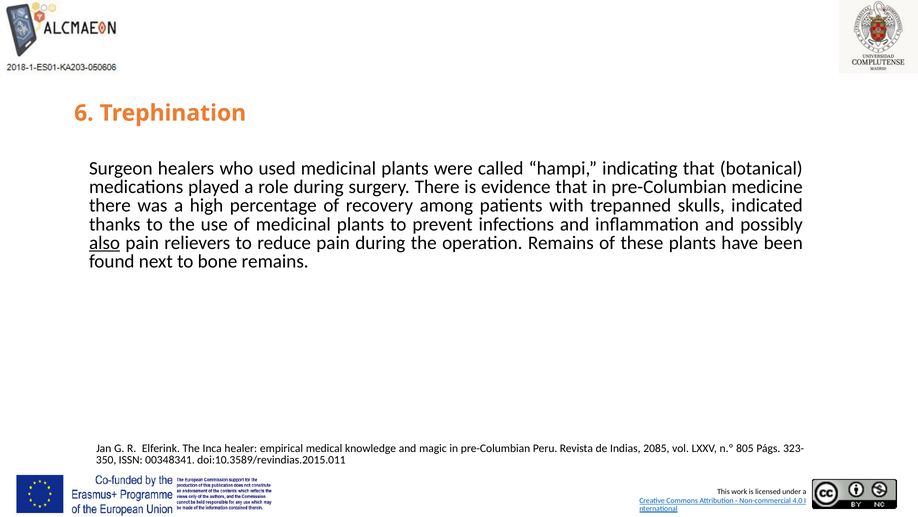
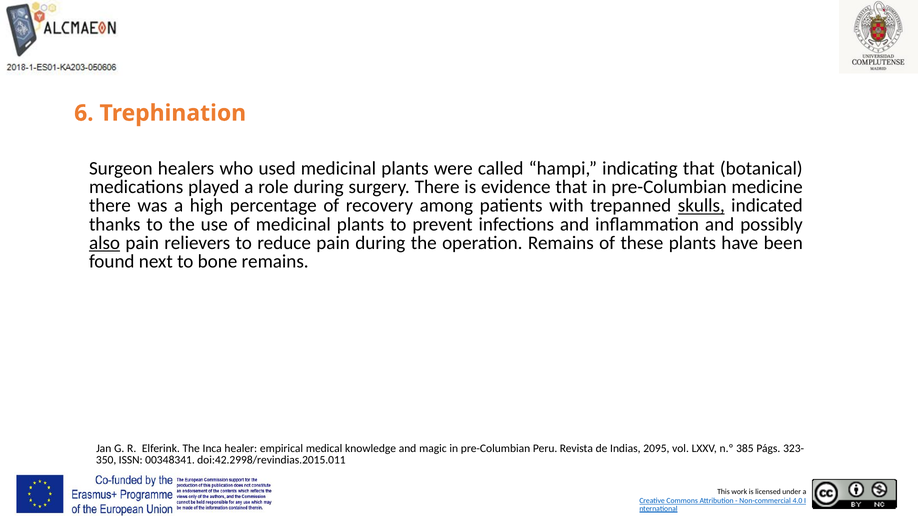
skulls underline: none -> present (701, 205)
2085: 2085 -> 2095 (656, 448)
805: 805 -> 385 (745, 448)
doi:10.3589/revindias.2015.011: doi:10.3589/revindias.2015.011 -> doi:42.2998/revindias.2015.011 (271, 459)
